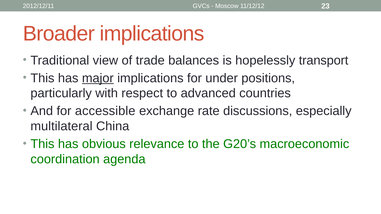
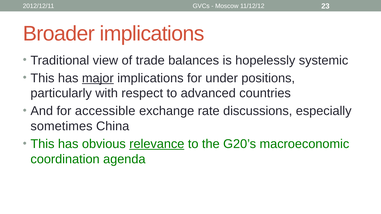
transport: transport -> systemic (324, 60)
multilateral: multilateral -> sometimes (61, 126)
relevance underline: none -> present (157, 144)
